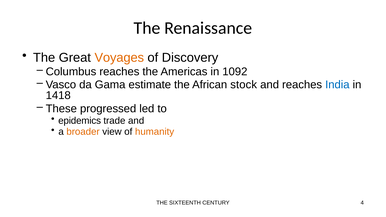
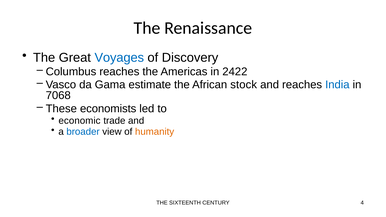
Voyages colour: orange -> blue (119, 58)
1092: 1092 -> 2422 (235, 72)
1418: 1418 -> 7068 (58, 96)
progressed: progressed -> economists (108, 109)
epidemics: epidemics -> economic (80, 121)
broader colour: orange -> blue (83, 132)
